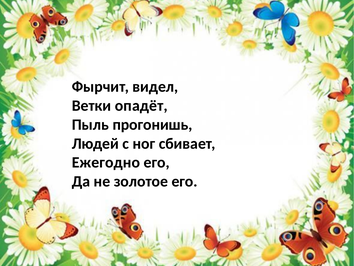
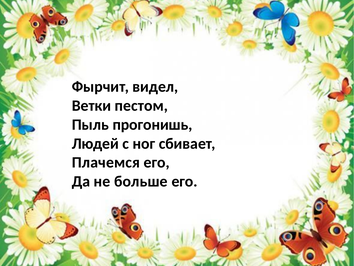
опадёт: опадёт -> пестом (141, 106)
Ежегодно: Ежегодно -> Плачемся (106, 162)
золотое: золотое -> больше (141, 181)
